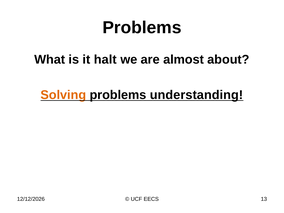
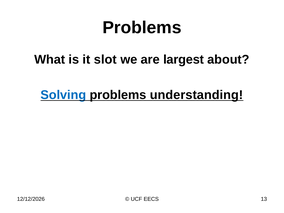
halt: halt -> slot (105, 60)
almost: almost -> largest (184, 60)
Solving colour: orange -> blue (63, 95)
